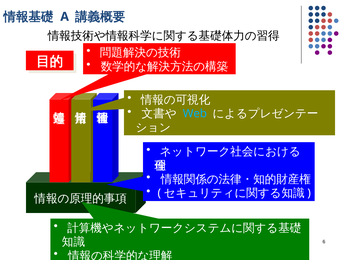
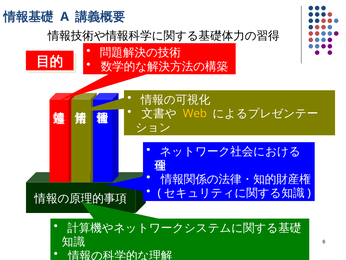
Web colour: light blue -> yellow (195, 113)
